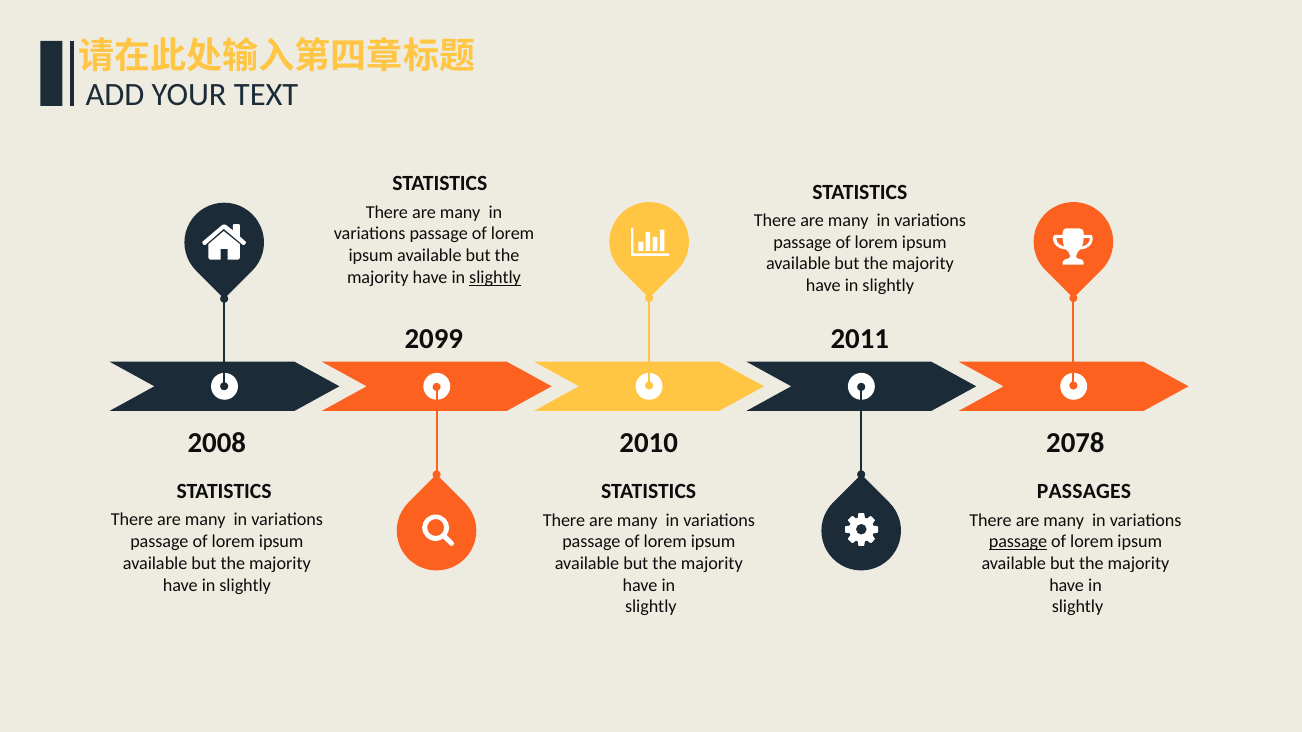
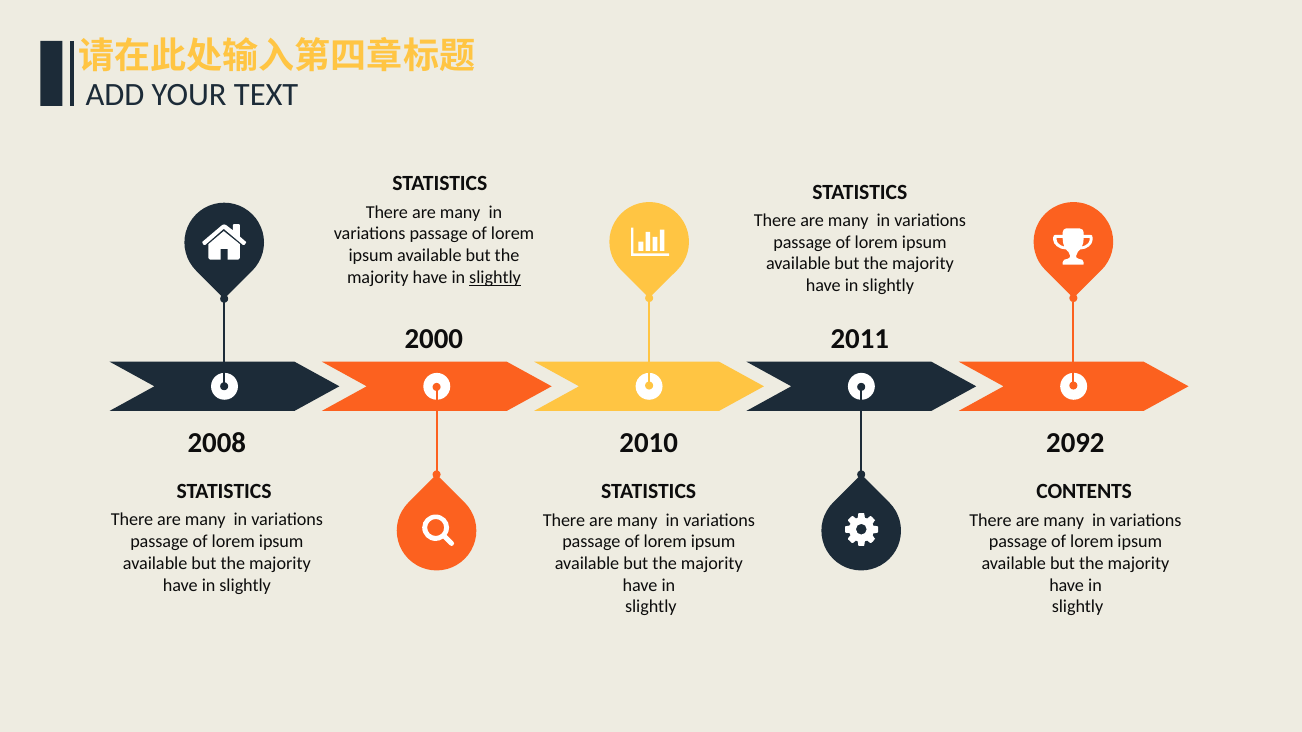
2099: 2099 -> 2000 (434, 340)
2078: 2078 -> 2092 (1075, 443)
PASSAGES: PASSAGES -> CONTENTS (1084, 492)
passage underline: present -> none (1018, 542)
